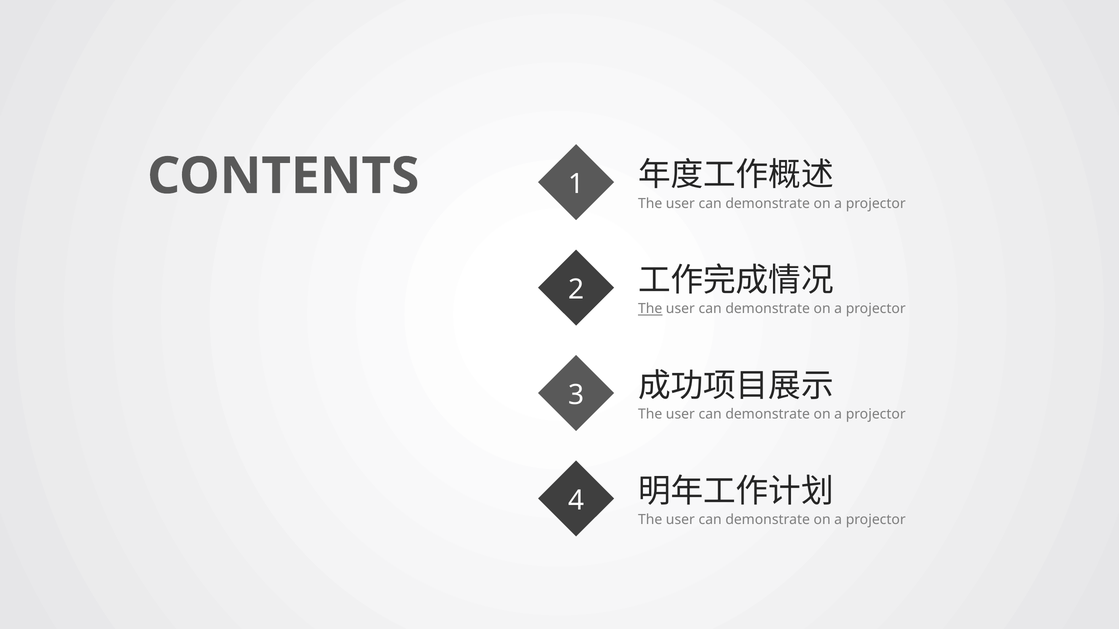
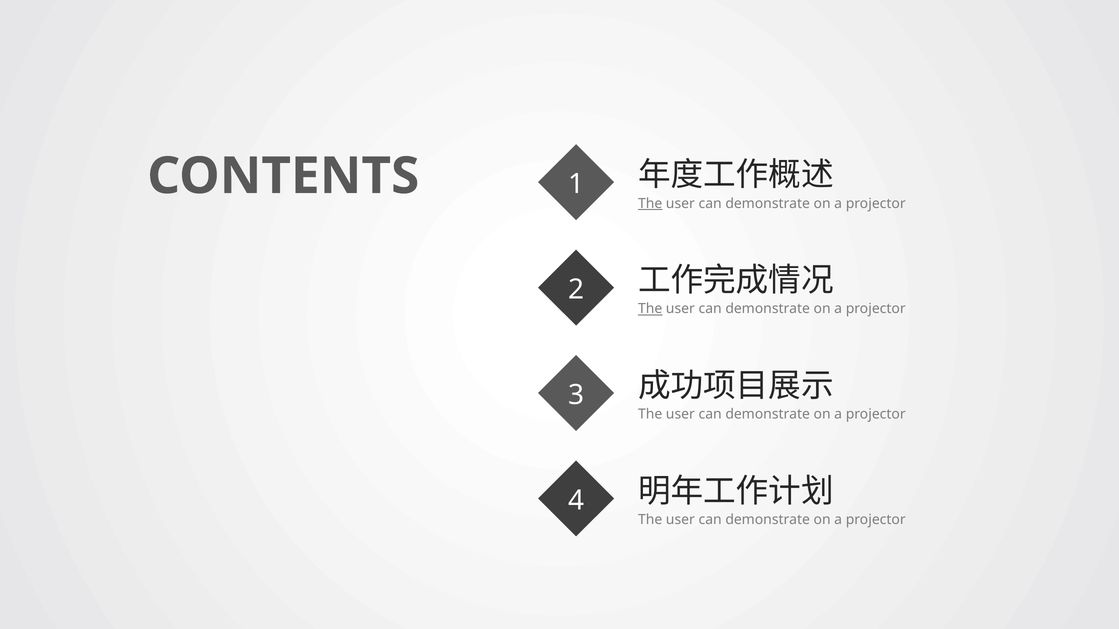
The underline: none -> present (650, 204)
